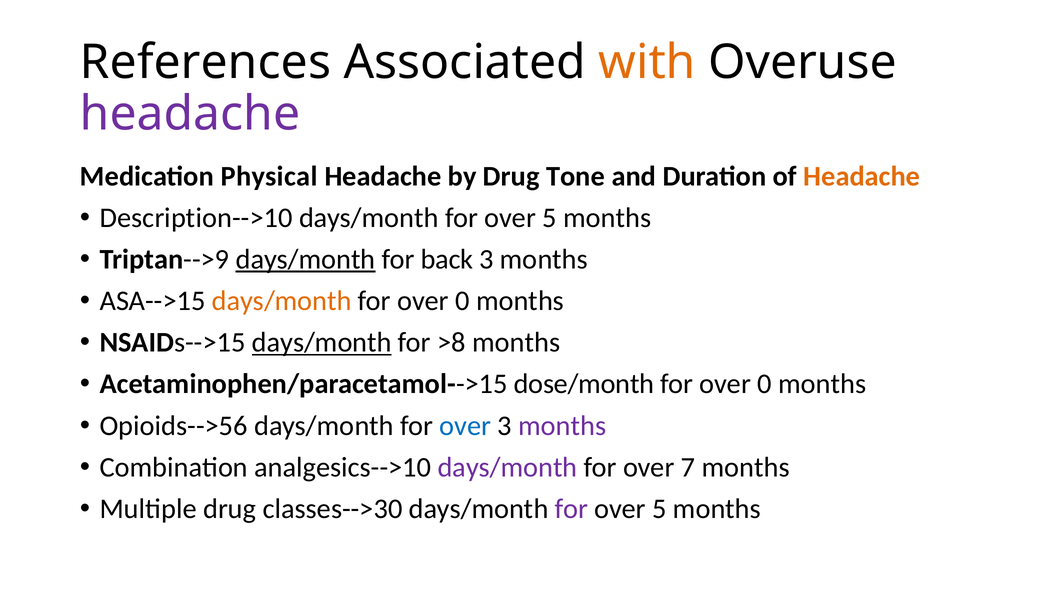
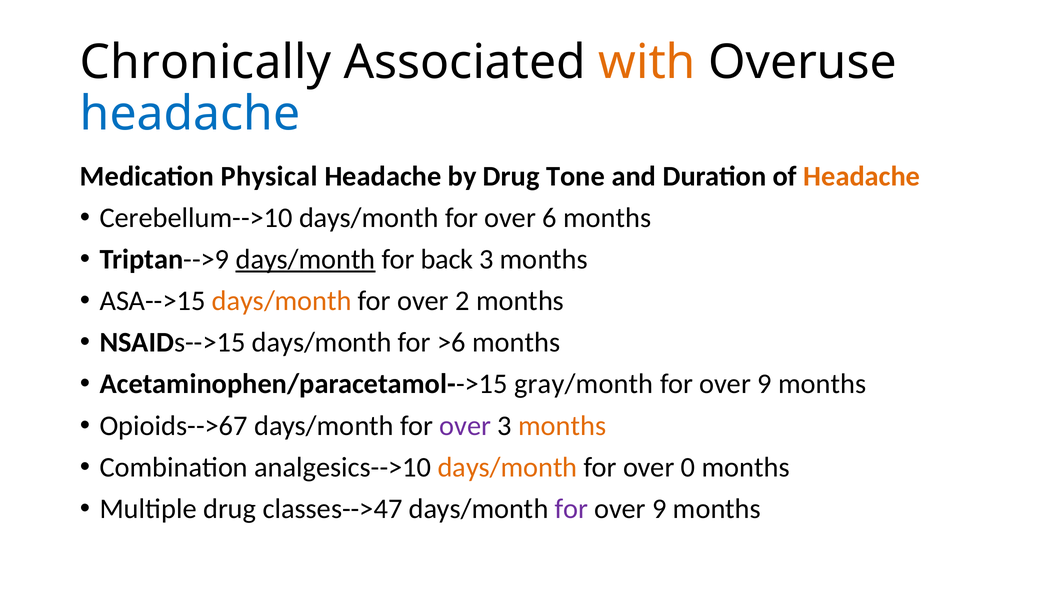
References: References -> Chronically (206, 62)
headache colour: purple -> blue (190, 114)
Description-->10: Description-->10 -> Cerebellum-->10 (196, 218)
5: 5 -> 6 (550, 218)
0: 0 -> 2 (462, 301)
days/month underline: present -> none (322, 343)
>8: >8 -> >6 (452, 343)
dose/month: dose/month -> gray/month (584, 384)
0: 0 -> 9 (765, 384)
Opioids-->56: Opioids-->56 -> Opioids-->67 (174, 426)
over colour: blue -> purple (465, 426)
months colour: purple -> orange (562, 426)
days/month colour: purple -> orange (507, 467)
7: 7 -> 0 (688, 467)
classes-->30: classes-->30 -> classes-->47 (332, 509)
5: 5 -> 9 (659, 509)
